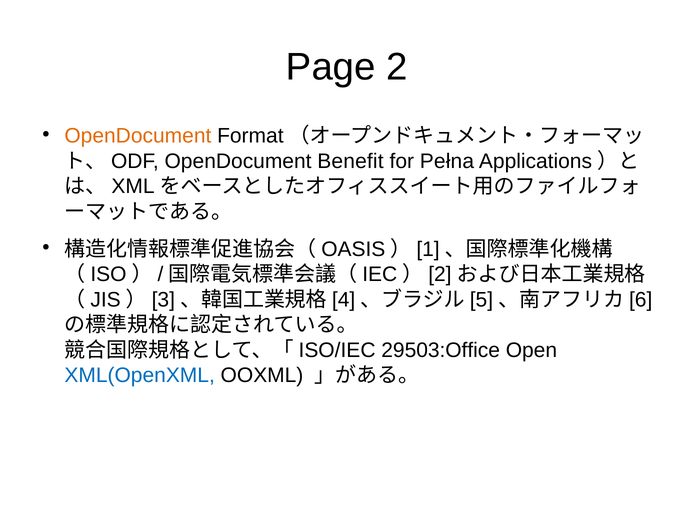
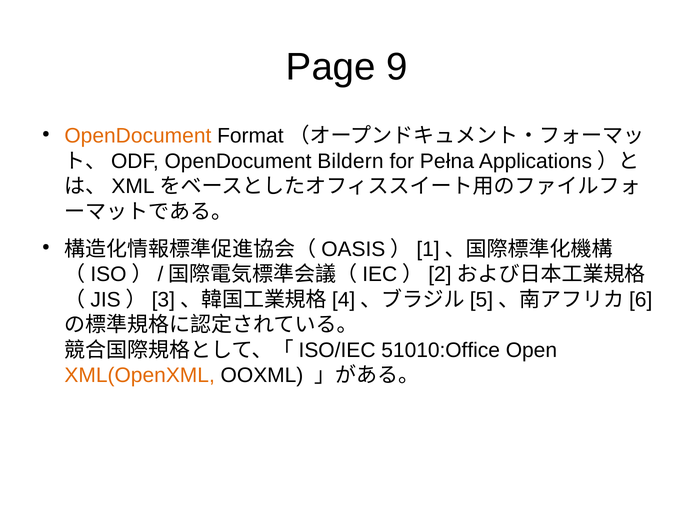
2: 2 -> 9 (397, 67)
Benefit: Benefit -> Bildern (350, 161)
29503:Office: 29503:Office -> 51010:Office (441, 350)
XML(OpenXML colour: blue -> orange (140, 375)
